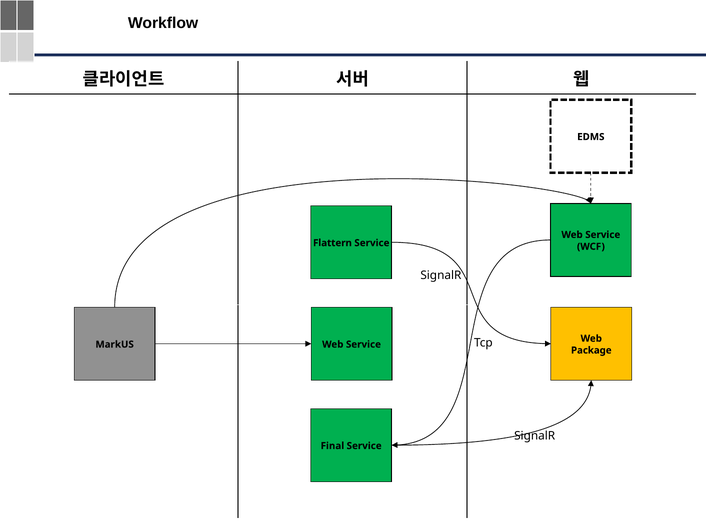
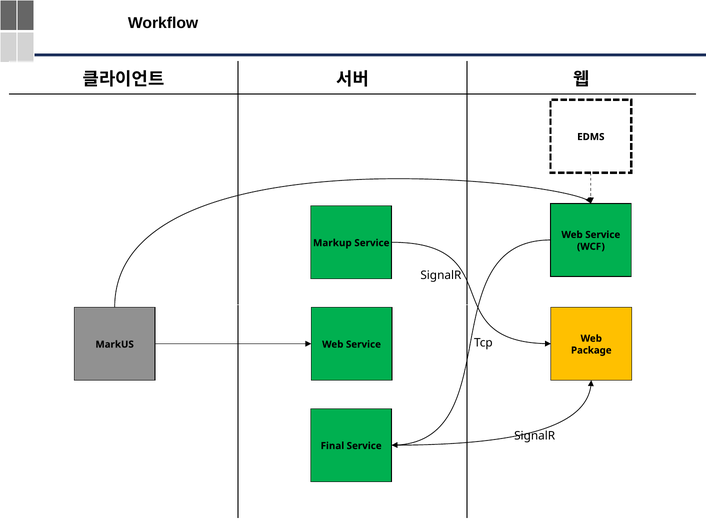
Flattern: Flattern -> Markup (332, 243)
